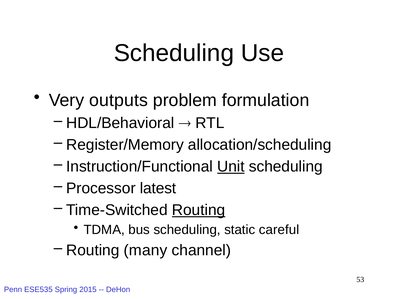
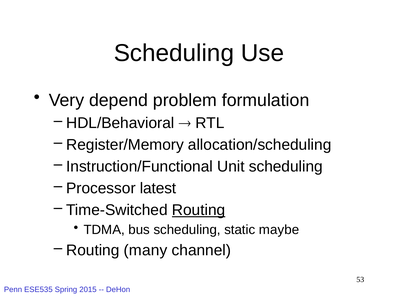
outputs: outputs -> depend (119, 100)
Unit underline: present -> none (231, 166)
careful: careful -> maybe (279, 229)
